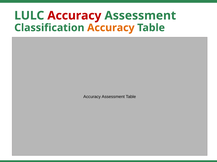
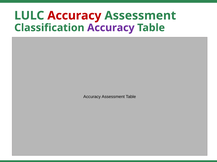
Accuracy colour: orange -> purple (111, 28)
